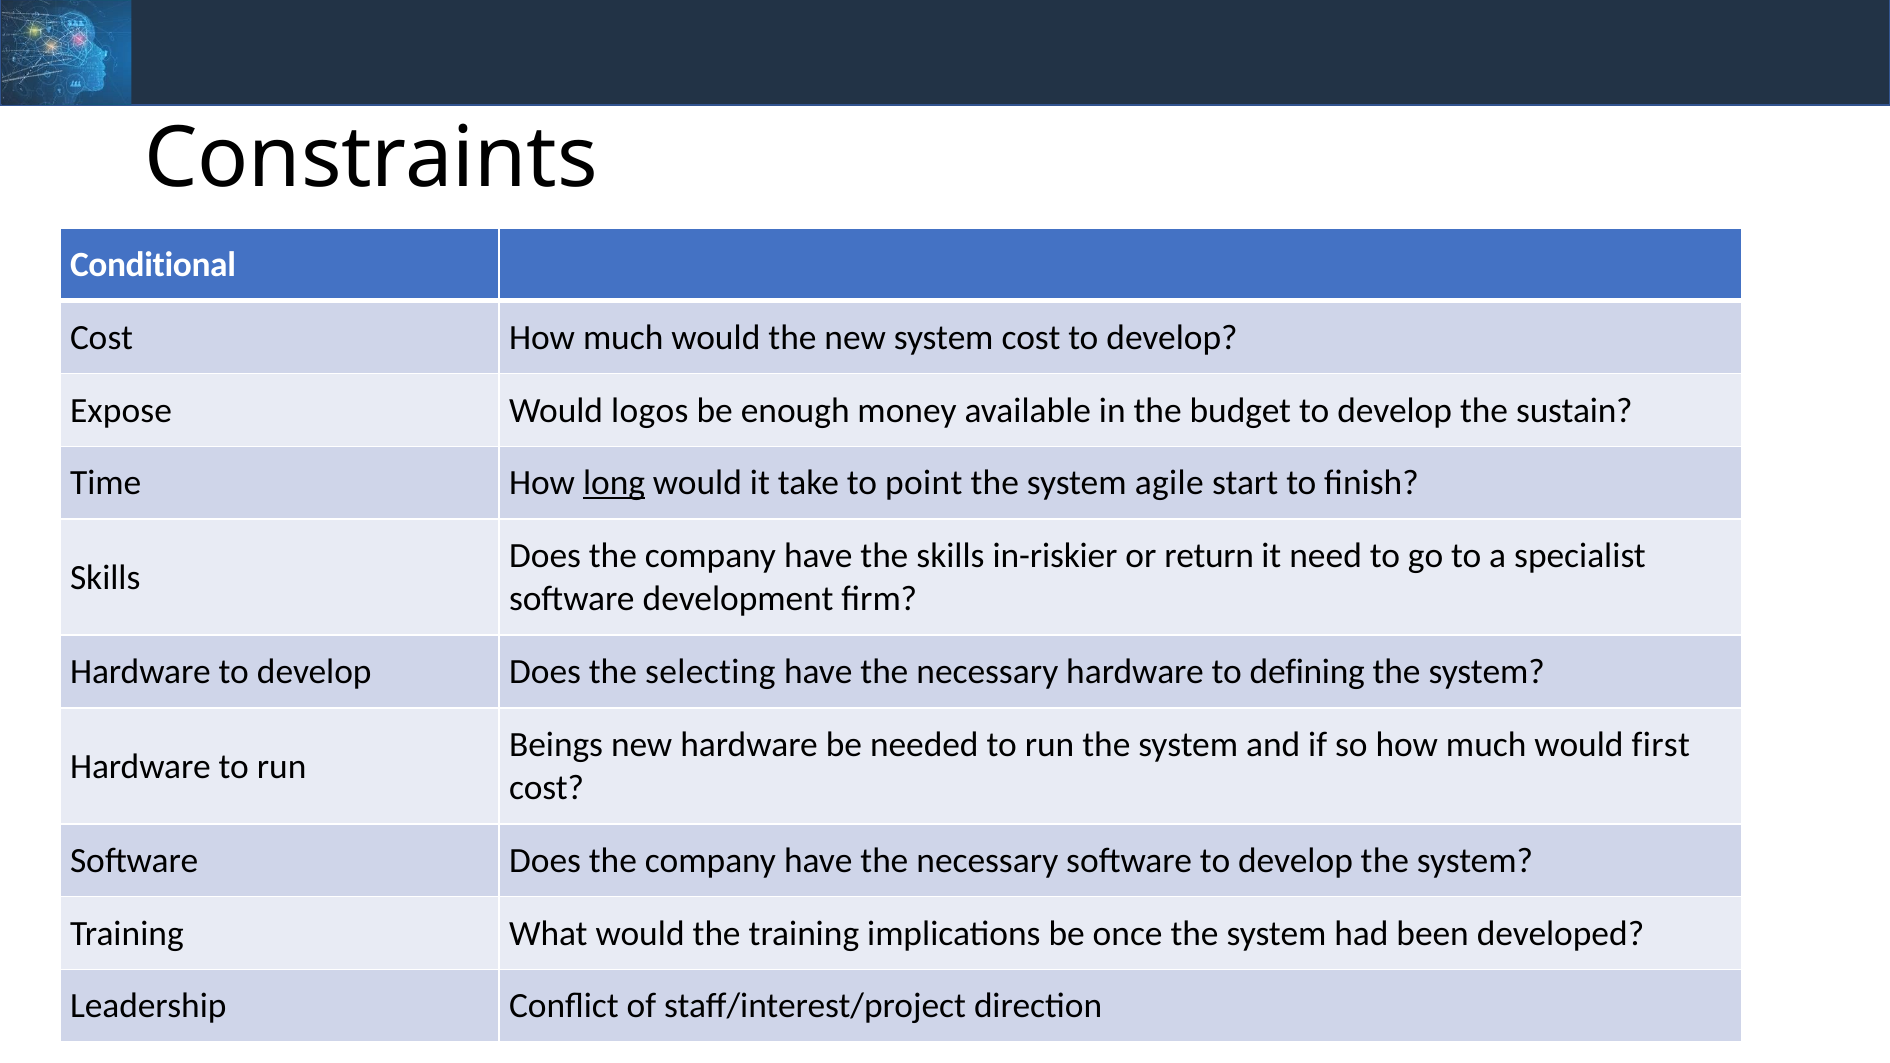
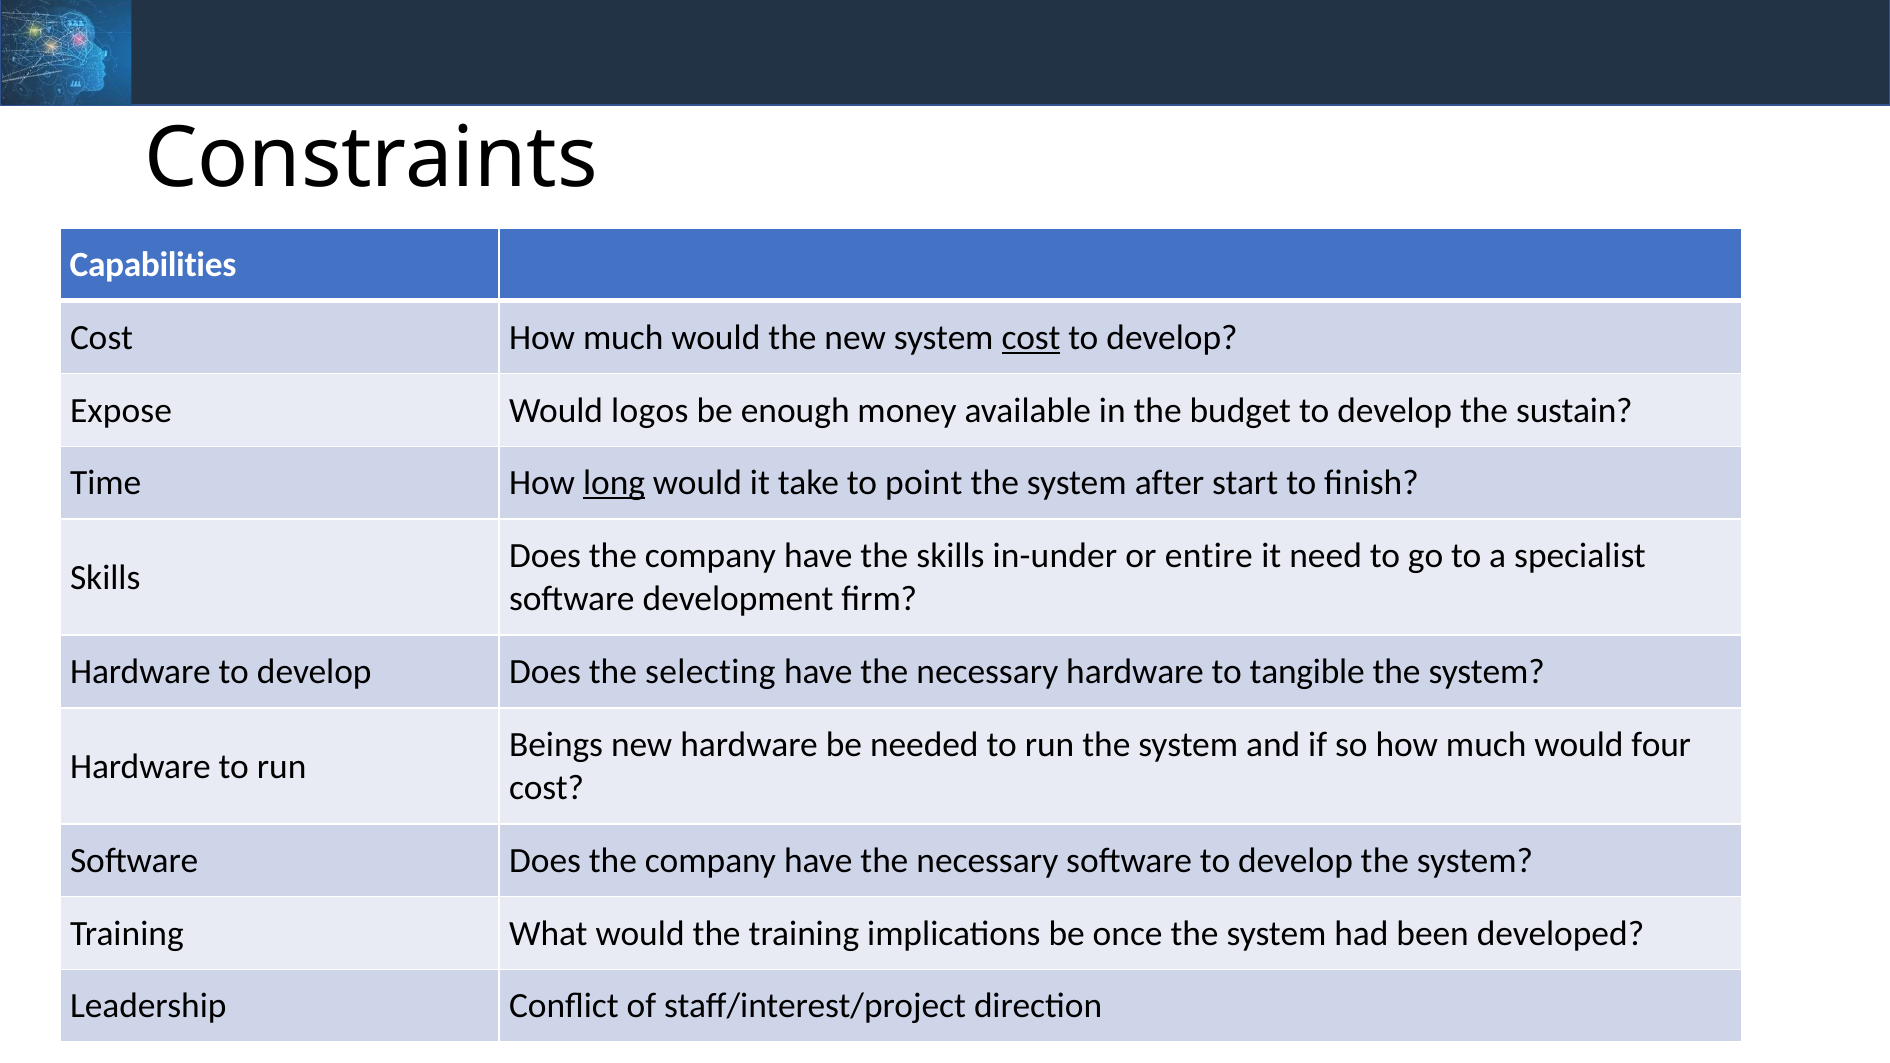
Conditional: Conditional -> Capabilities (153, 265)
cost underline: none -> present (1031, 338)
agile: agile -> after (1169, 483)
in-riskier: in-riskier -> in-under (1055, 556)
return: return -> entire (1209, 556)
defining: defining -> tangible (1307, 672)
first: first -> four (1661, 745)
